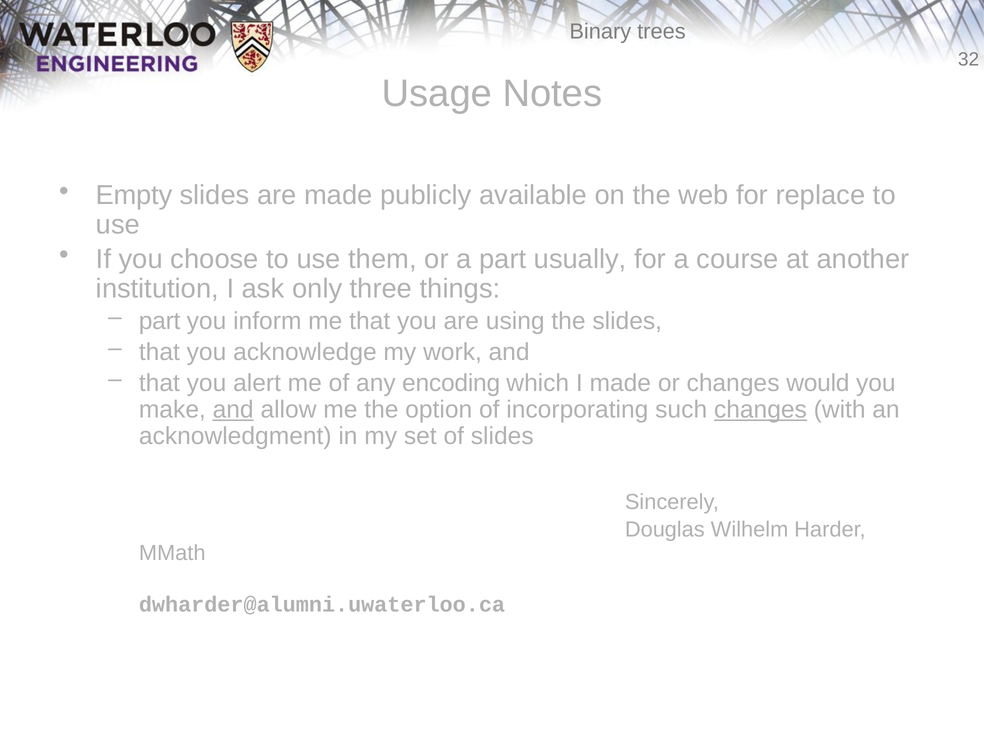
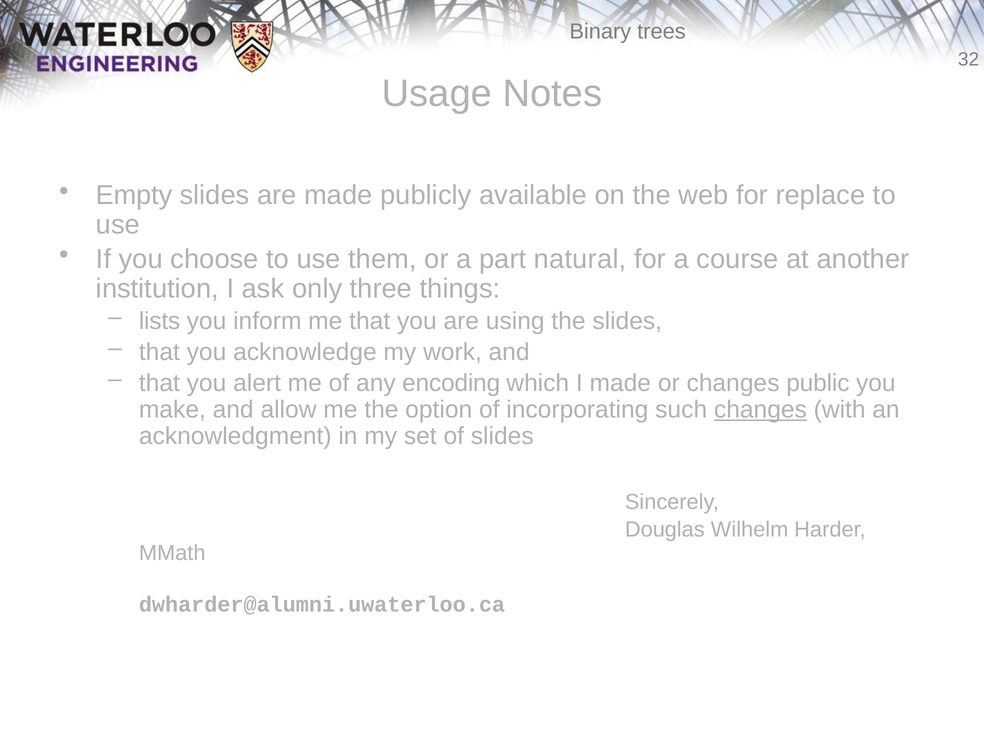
usually: usually -> natural (580, 259)
part: part -> lists (160, 321)
would: would -> public (818, 383)
and underline: present -> none (233, 410)
